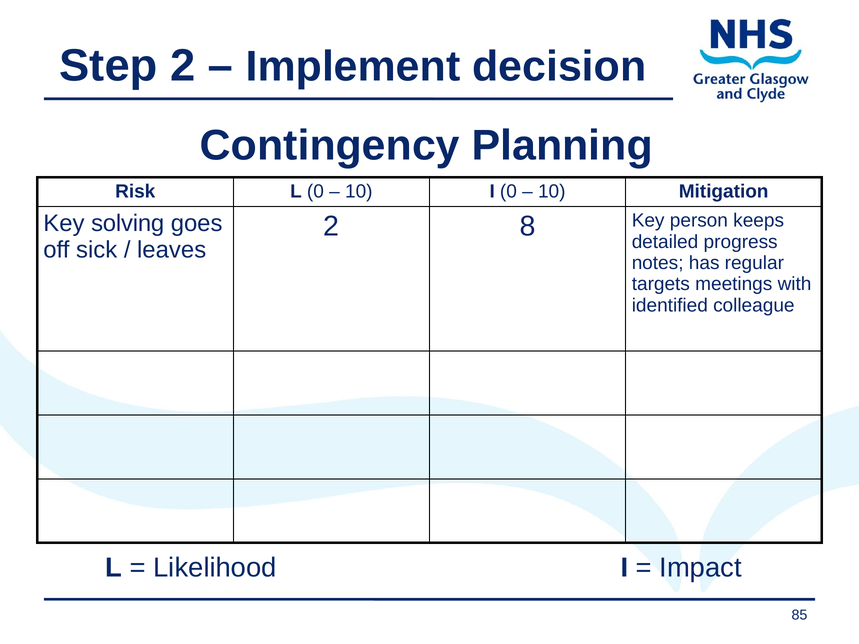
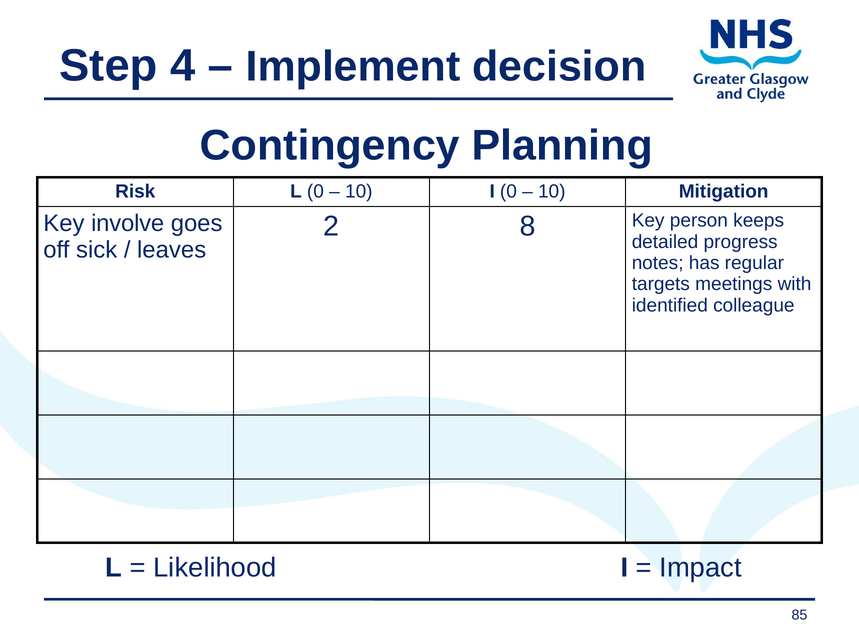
Step 2: 2 -> 4 (183, 66)
solving: solving -> involve (128, 223)
